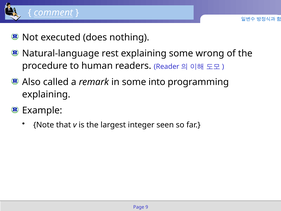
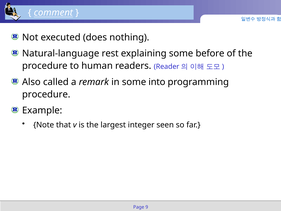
wrong: wrong -> before (210, 53)
explaining: explaining -> procedure (46, 94)
